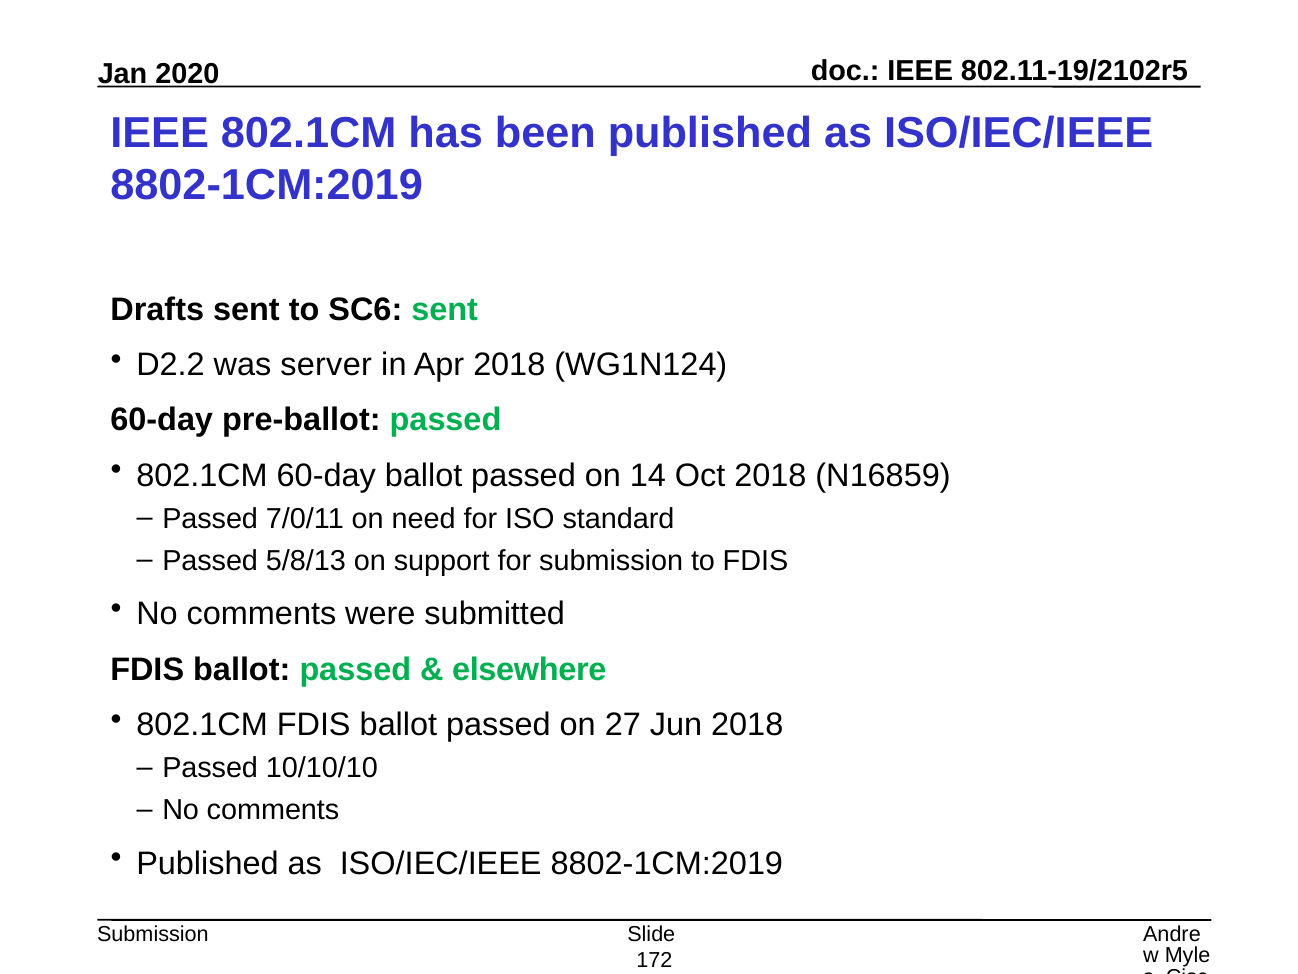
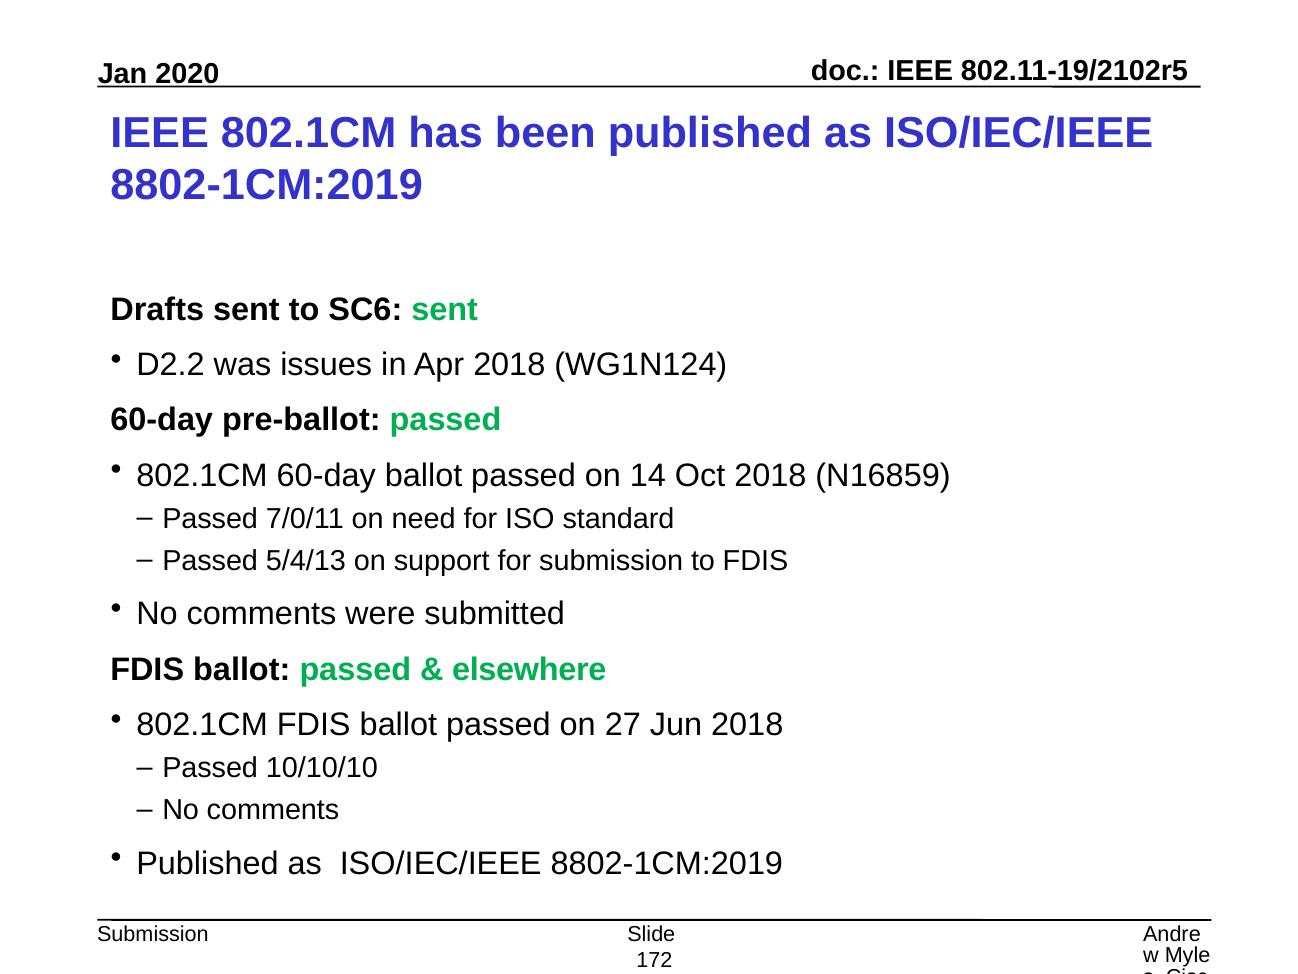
server: server -> issues (326, 365)
5/8/13: 5/8/13 -> 5/4/13 (306, 561)
